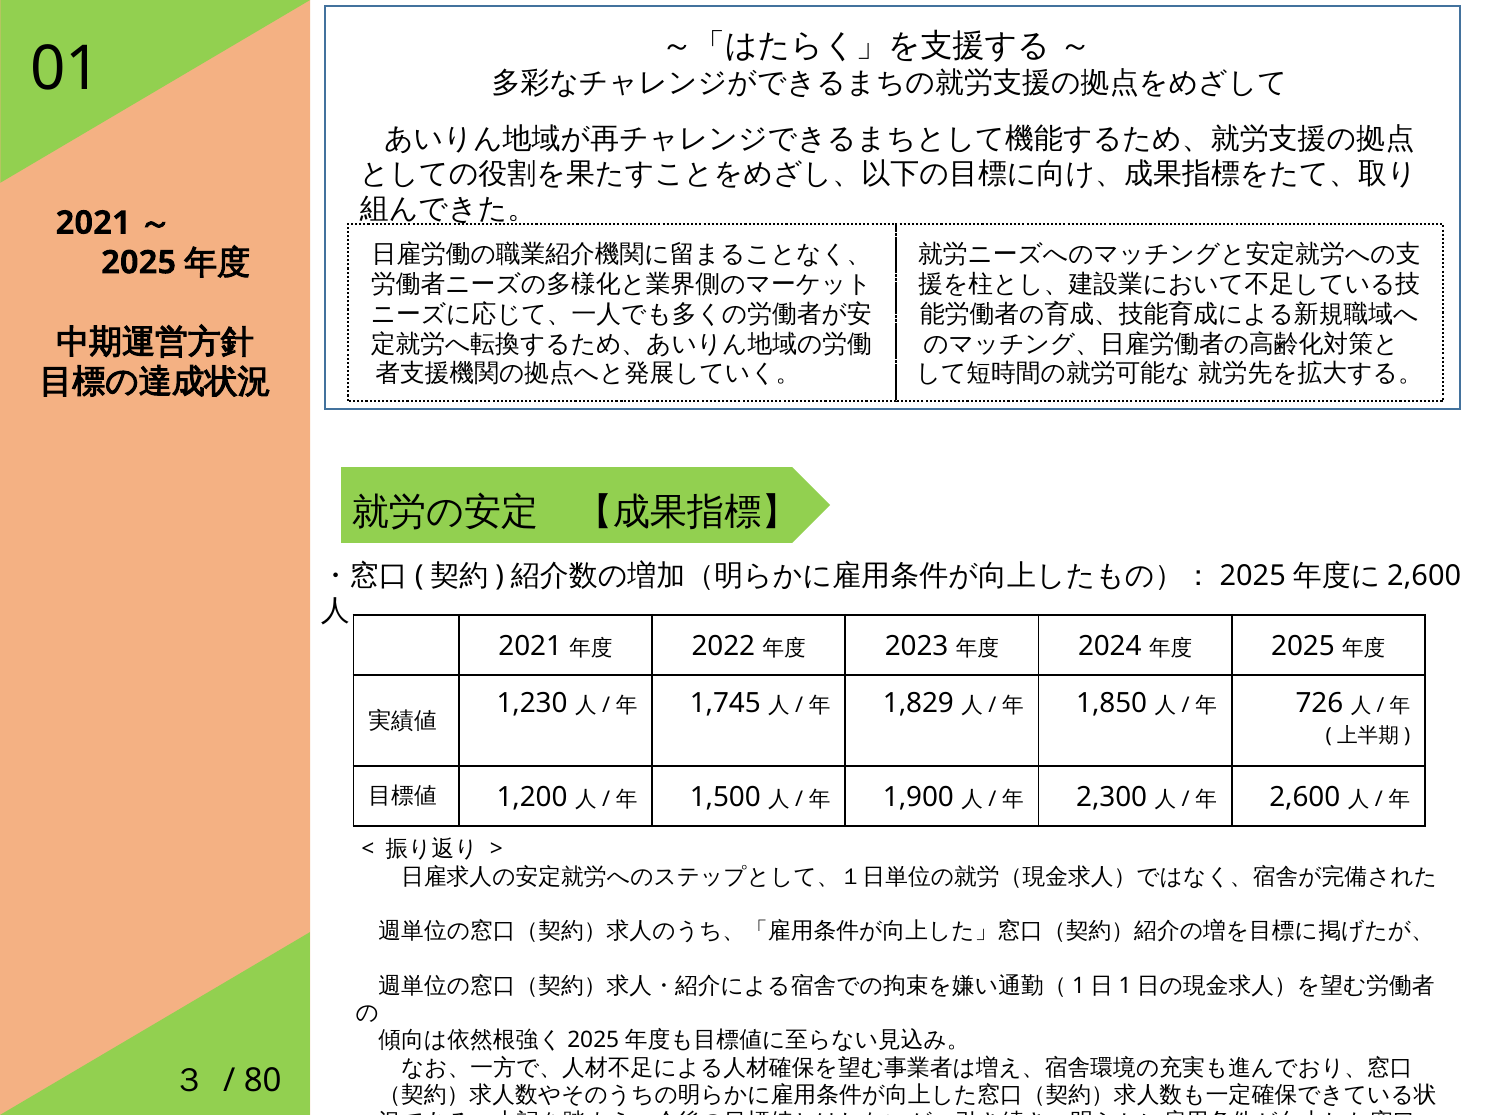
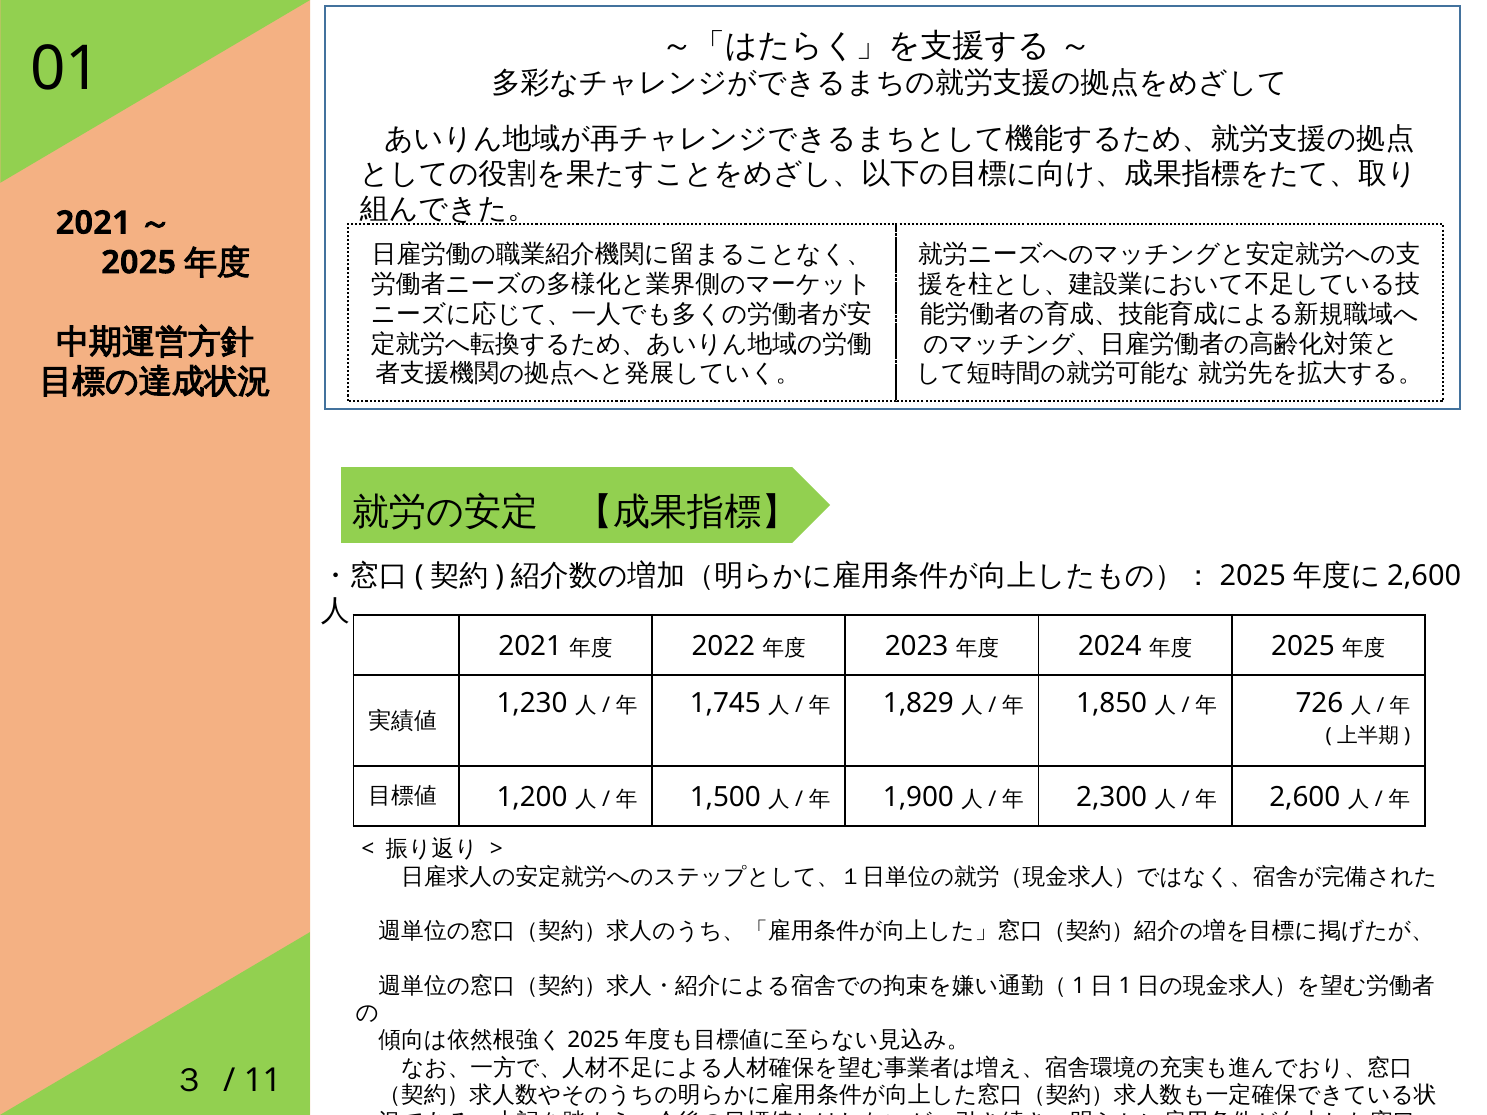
80: 80 -> 11 (263, 1080)
